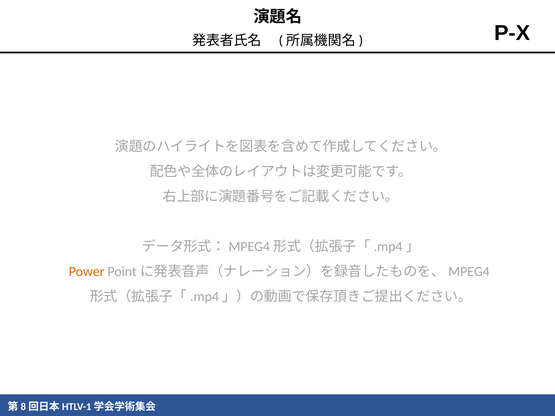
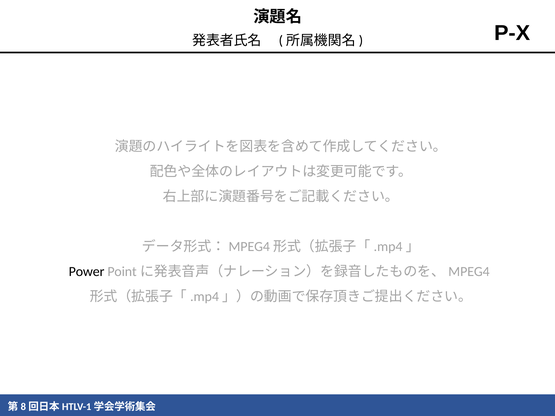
Power colour: orange -> black (87, 272)
